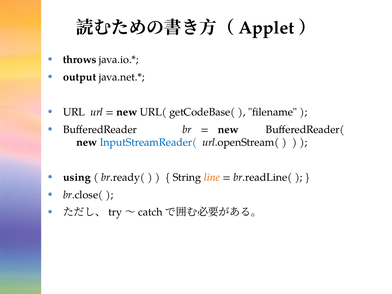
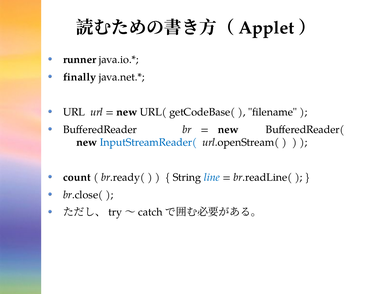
throws: throws -> runner (80, 60)
output: output -> finally (80, 77)
using: using -> count (77, 177)
line colour: orange -> blue (212, 177)
